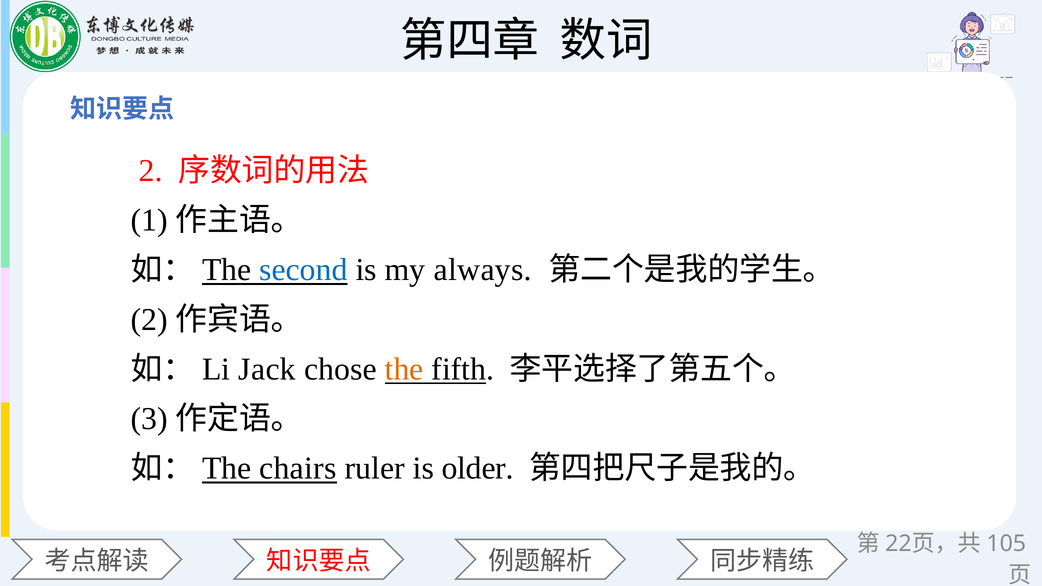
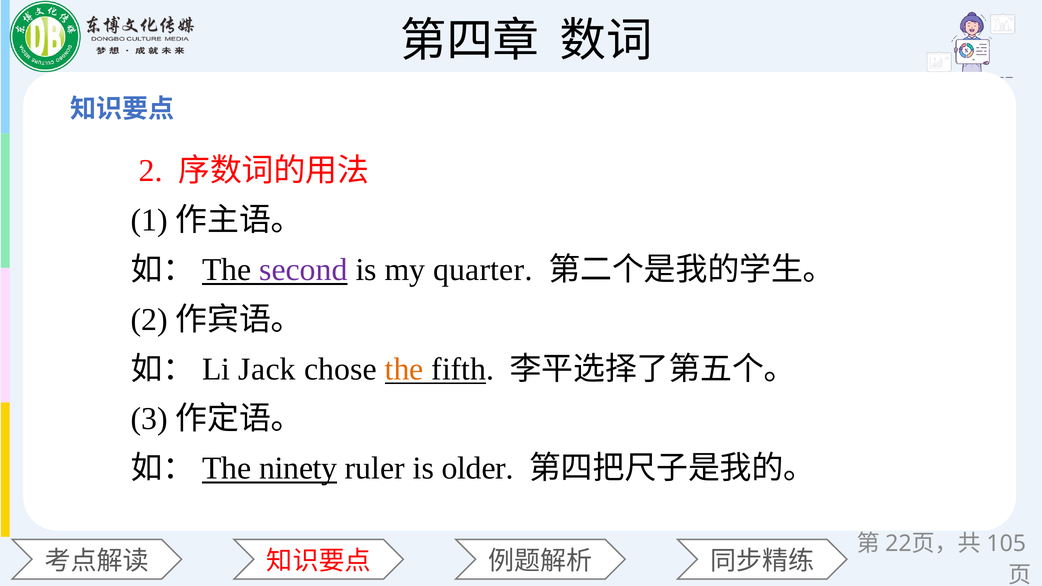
second colour: blue -> purple (303, 270)
always: always -> quarter (483, 270)
chairs: chairs -> ninety (298, 469)
